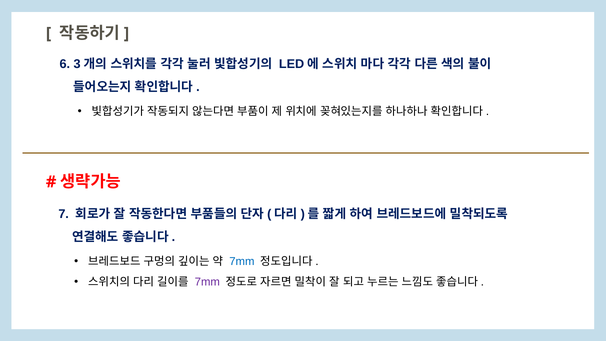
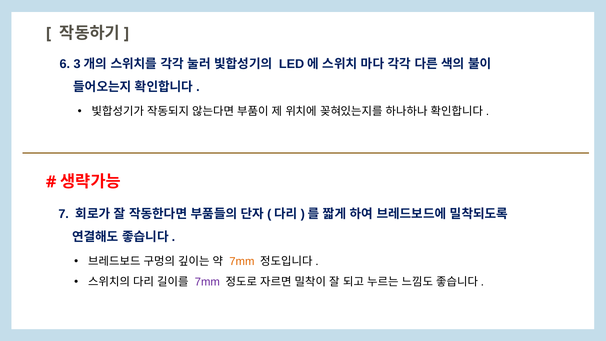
7mm colour: blue -> orange (242, 261)
